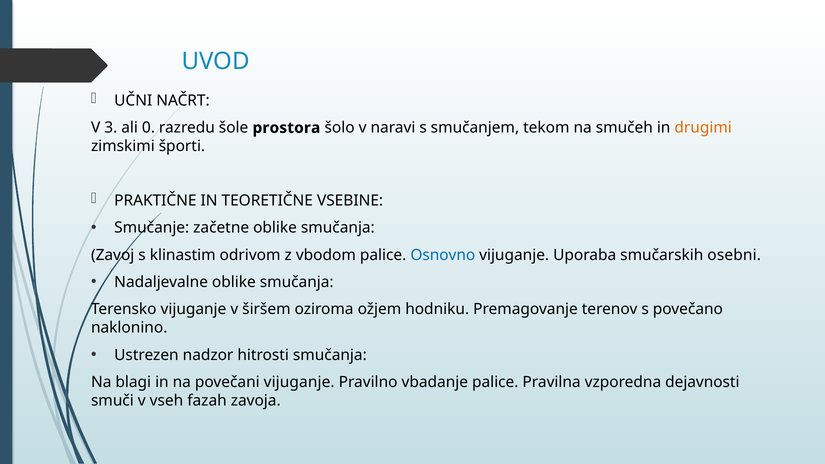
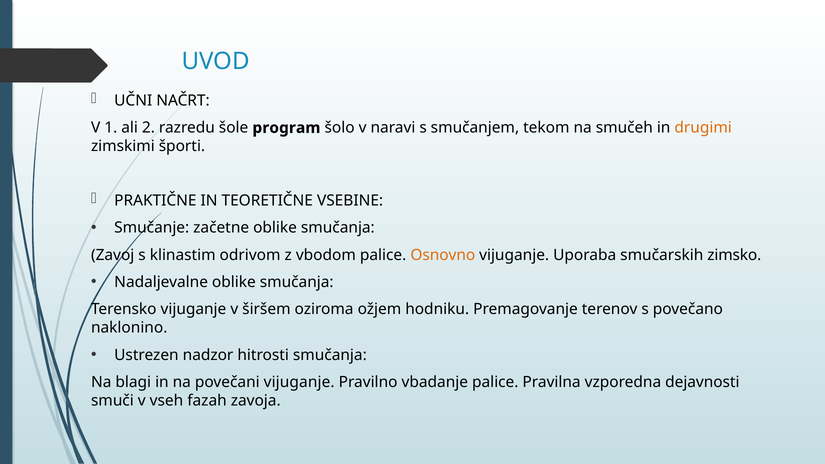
3: 3 -> 1 (111, 128)
0: 0 -> 2 (148, 128)
prostora: prostora -> program (286, 128)
Osnovno colour: blue -> orange (443, 255)
osebni: osebni -> zimsko (734, 255)
